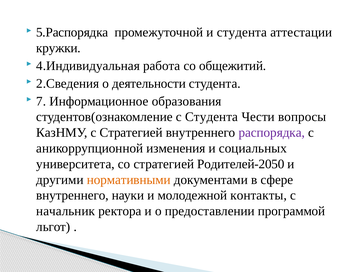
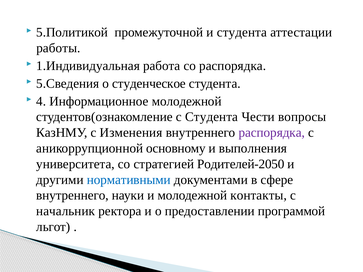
5.Распорядка: 5.Распорядка -> 5.Политикой (72, 32)
кружки: кружки -> работы (58, 48)
4.Индивидуальная: 4.Индивидуальная -> 1.Индивидуальная (88, 66)
со общежитий: общежитий -> распорядка (233, 66)
2.Сведения: 2.Сведения -> 5.Сведения (68, 84)
деятельности: деятельности -> студенческое (149, 84)
7: 7 -> 4 (41, 101)
Информационное образования: образования -> молодежной (187, 101)
с Стратегией: Стратегией -> Изменения (131, 133)
изменения: изменения -> основному (176, 148)
социальных: социальных -> выполнения (253, 148)
нормативными colour: orange -> blue (129, 180)
